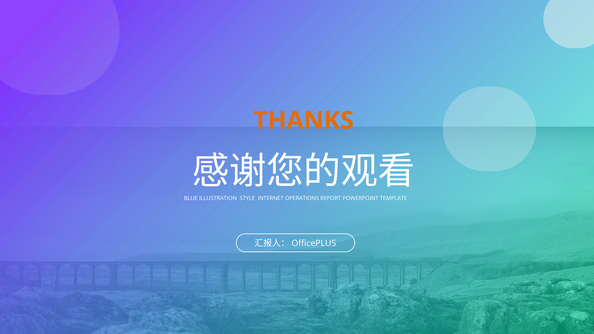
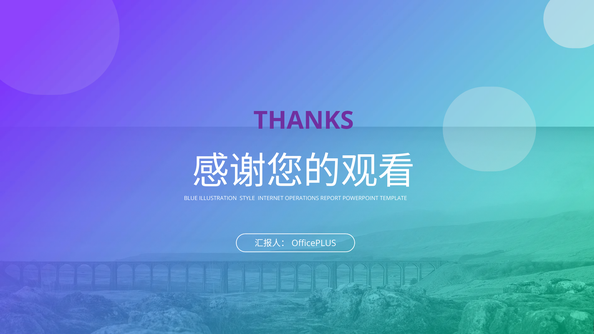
THANKS colour: orange -> purple (304, 121)
